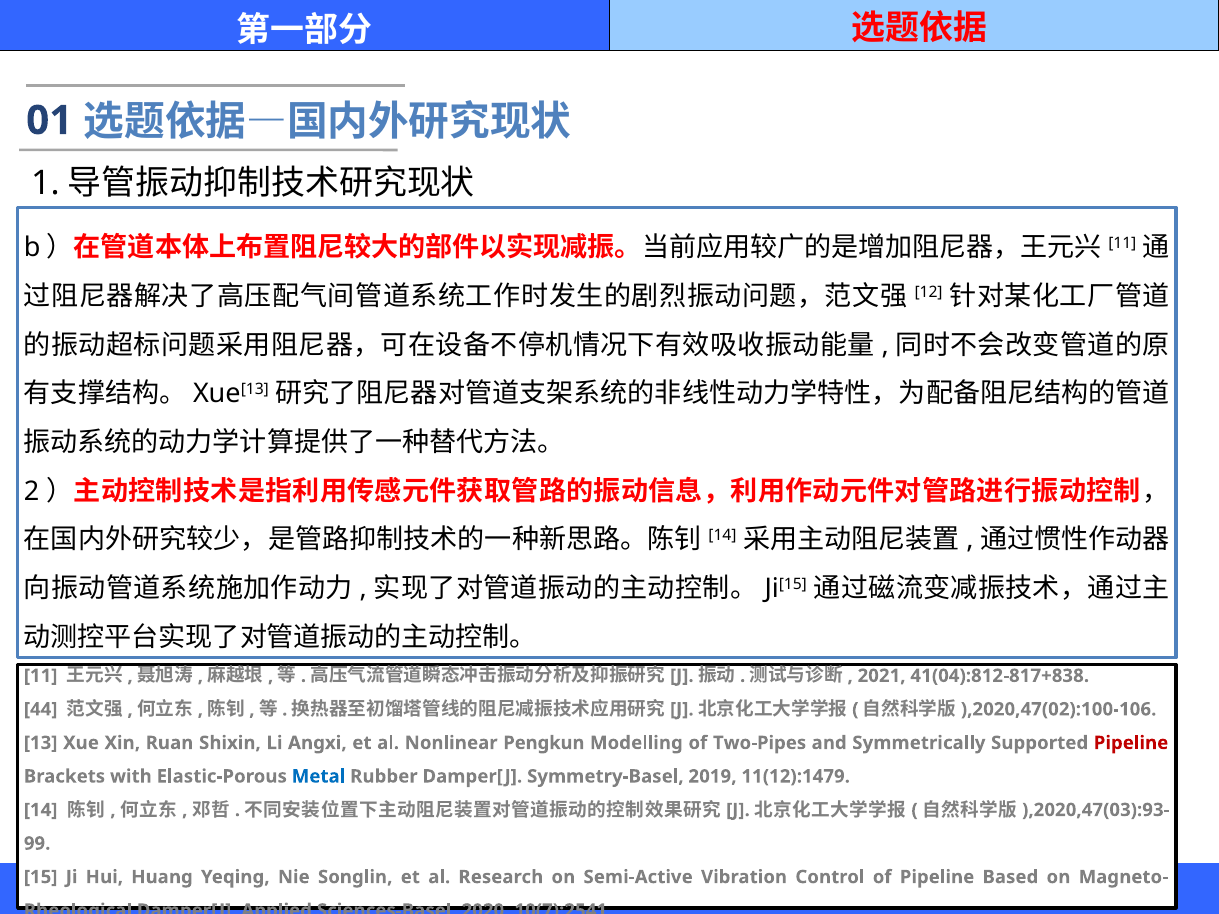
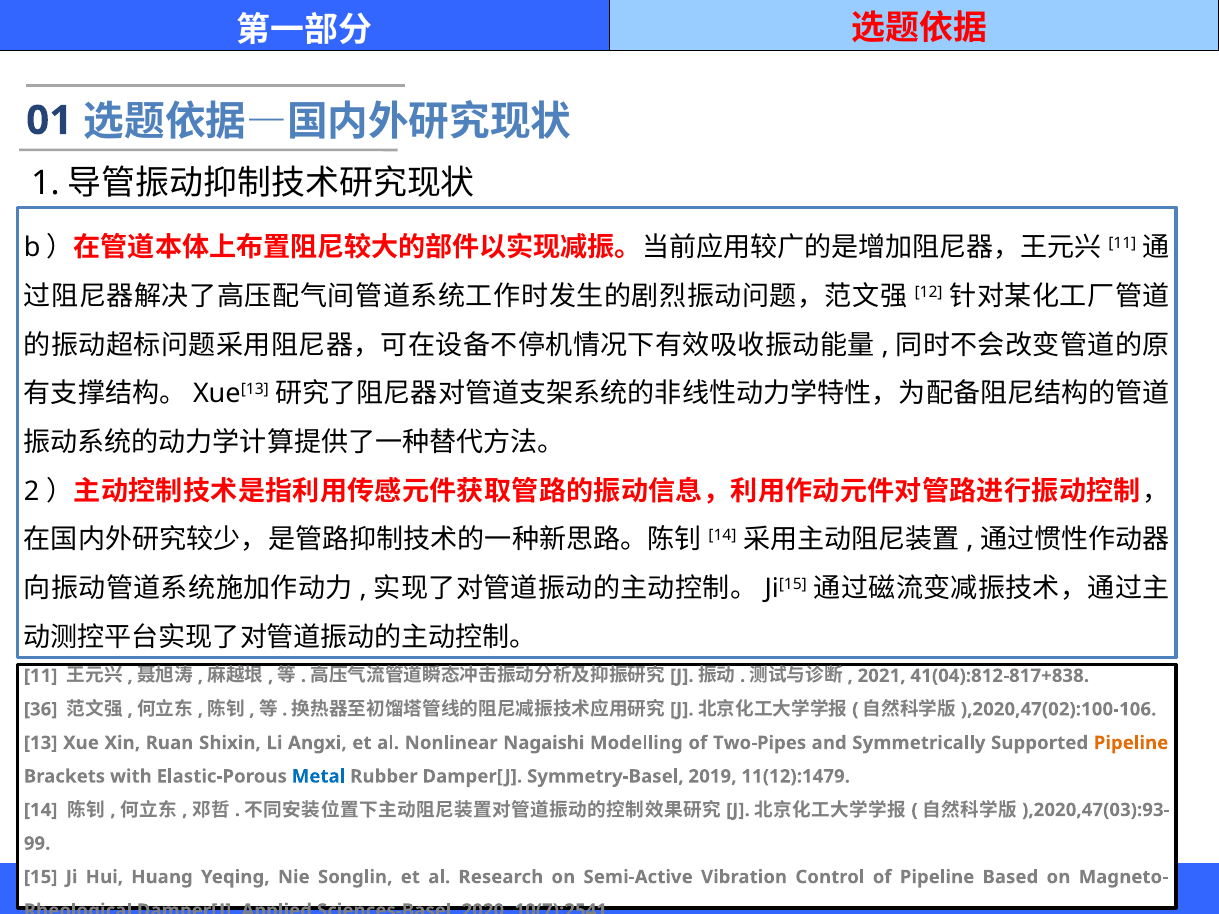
44: 44 -> 36 (41, 710)
Pengkun: Pengkun -> Nagaishi (544, 743)
Pipeline colour: red -> orange (1131, 743)
